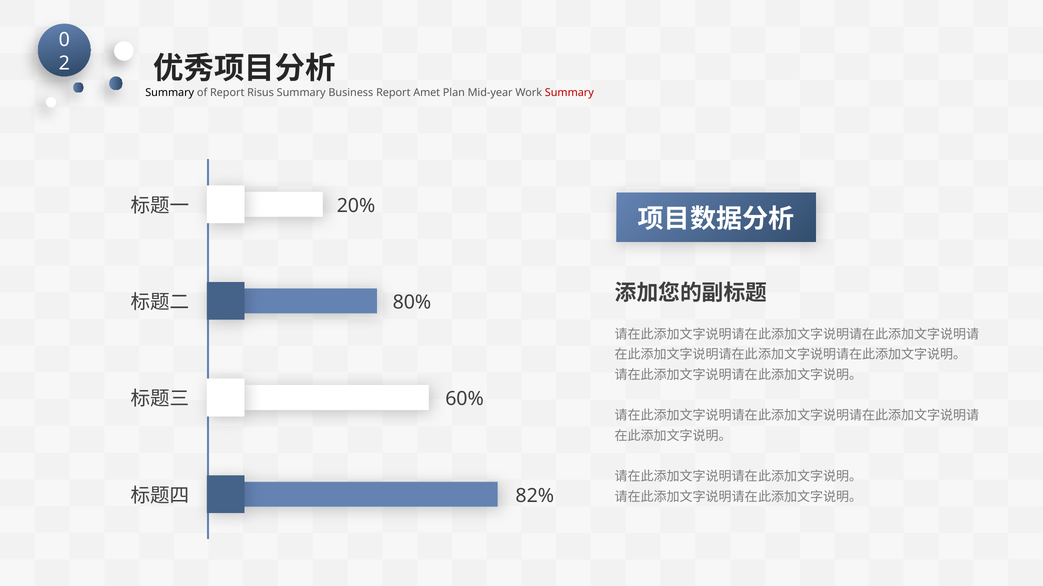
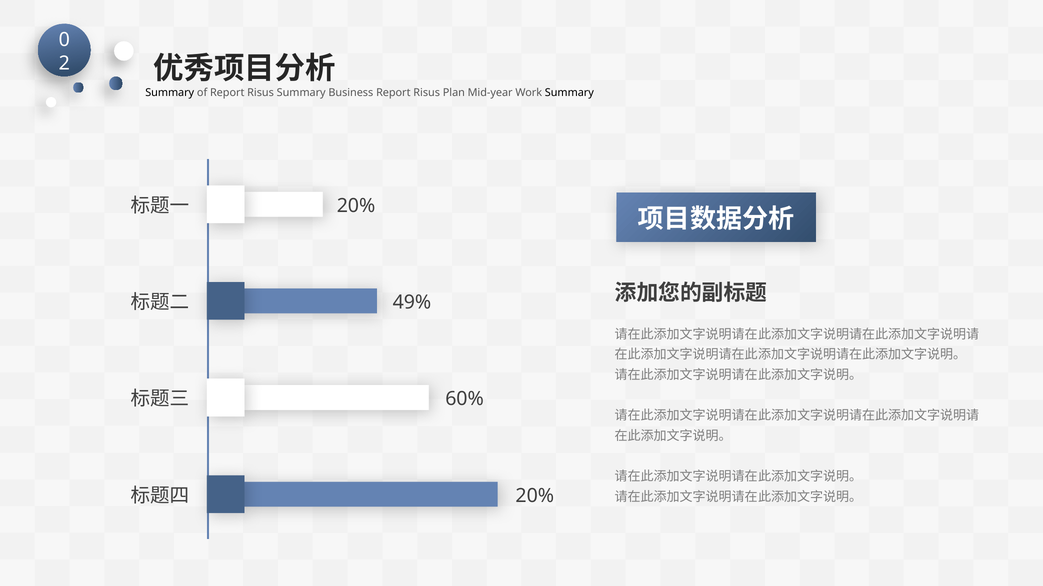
Business Report Amet: Amet -> Risus (427, 93)
Summary colour: red -> black (569, 93)
80%: 80% -> 49% (412, 303)
82%: 82% -> 20% (535, 496)
